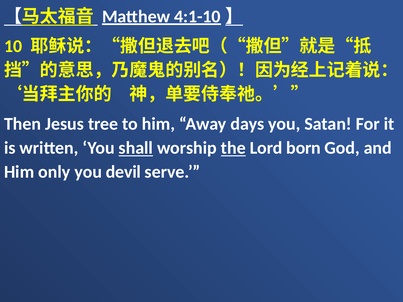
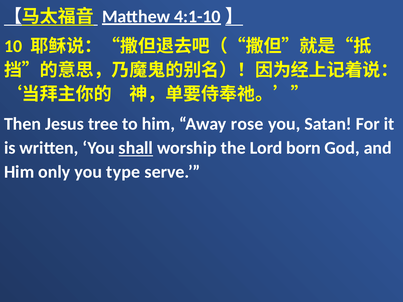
days: days -> rose (247, 124)
the underline: present -> none (233, 148)
devil: devil -> type (123, 172)
